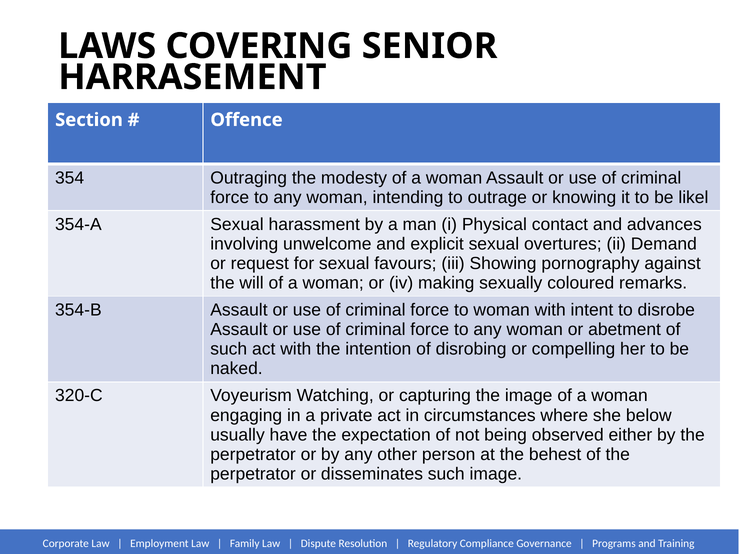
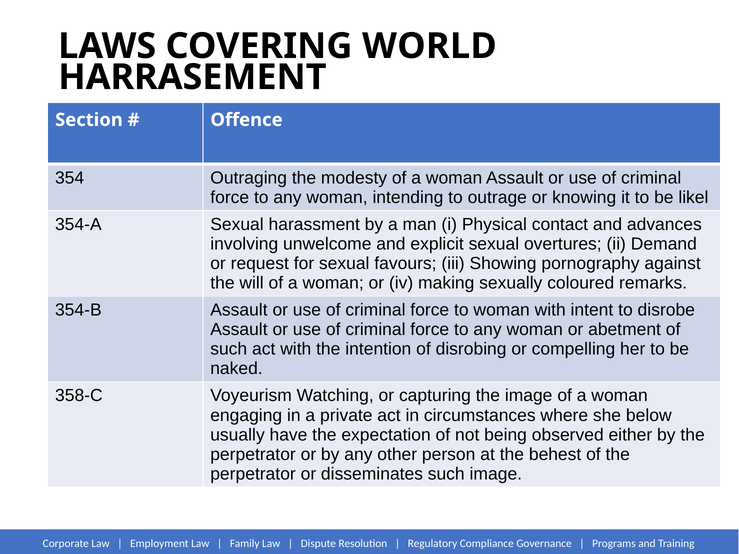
SENIOR: SENIOR -> WORLD (429, 46)
320-C: 320-C -> 358-C (79, 396)
